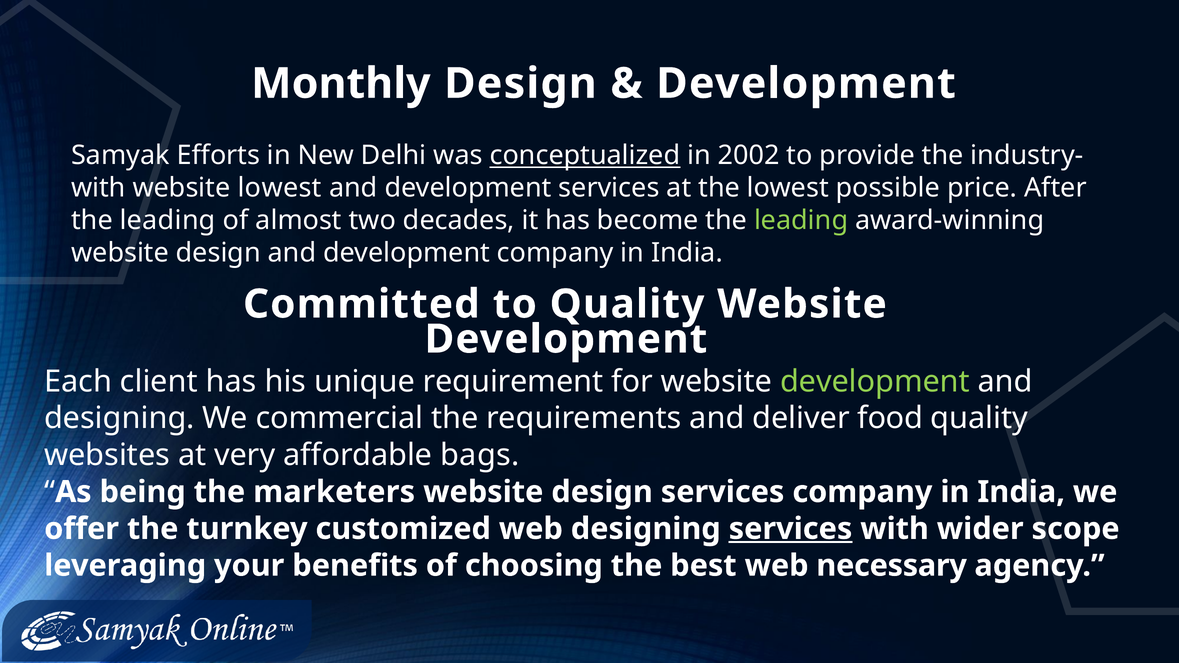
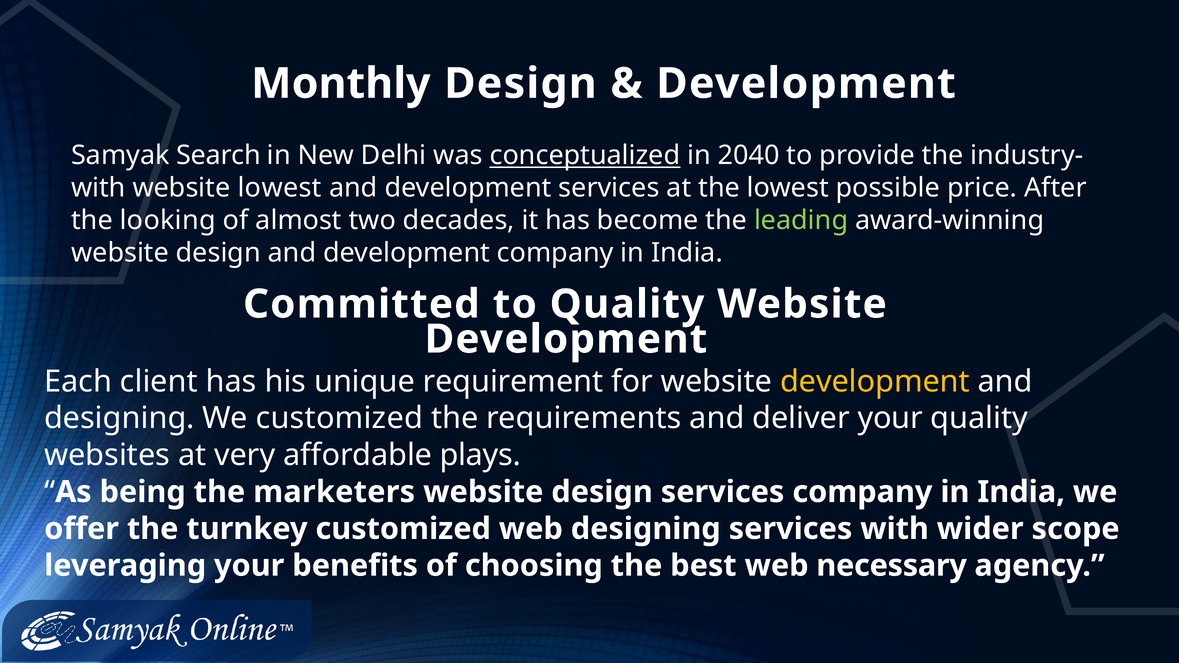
Efforts: Efforts -> Search (218, 156)
2002: 2002 -> 2040 (749, 156)
leading: leading -> looking (168, 220)
development colour: light green -> yellow (875, 382)
We commercial: commercial -> customized (339, 419)
deliver food: food -> your (890, 419)
bags: bags -> plays (480, 455)
services underline: present -> none (791, 529)
